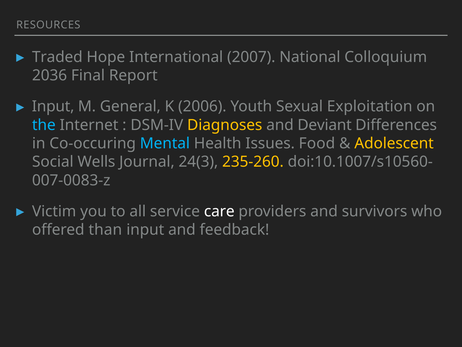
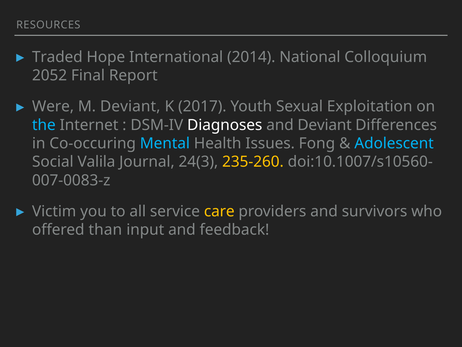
2007: 2007 -> 2014 (251, 57)
2036: 2036 -> 2052 (50, 75)
Input: Input -> Were (53, 106)
M General: General -> Deviant (130, 106)
2006: 2006 -> 2017 (202, 106)
Diagnoses colour: yellow -> white (225, 125)
Food: Food -> Fong (317, 143)
Adolescent colour: yellow -> light blue (394, 143)
Wells: Wells -> Valila (96, 162)
care colour: white -> yellow (219, 211)
